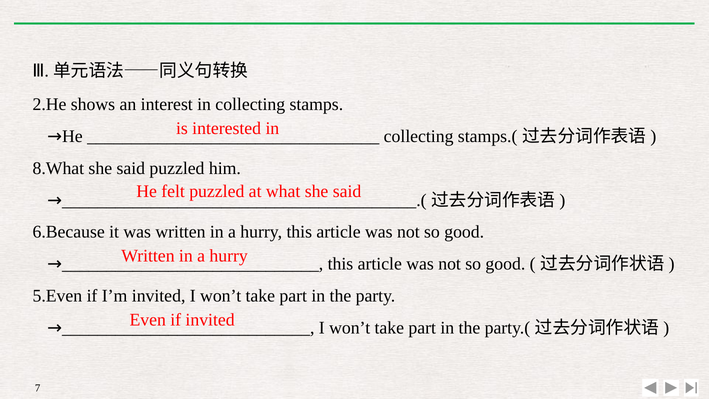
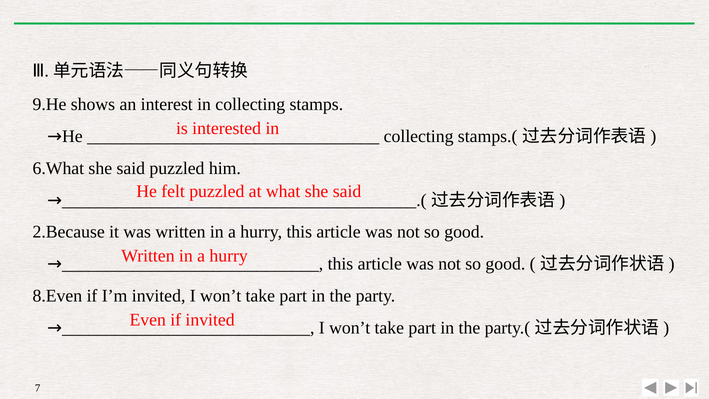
2.He: 2.He -> 9.He (49, 104)
8.What: 8.What -> 6.What (58, 168)
6.Because: 6.Because -> 2.Because (69, 232)
5.Even: 5.Even -> 8.Even (57, 296)
